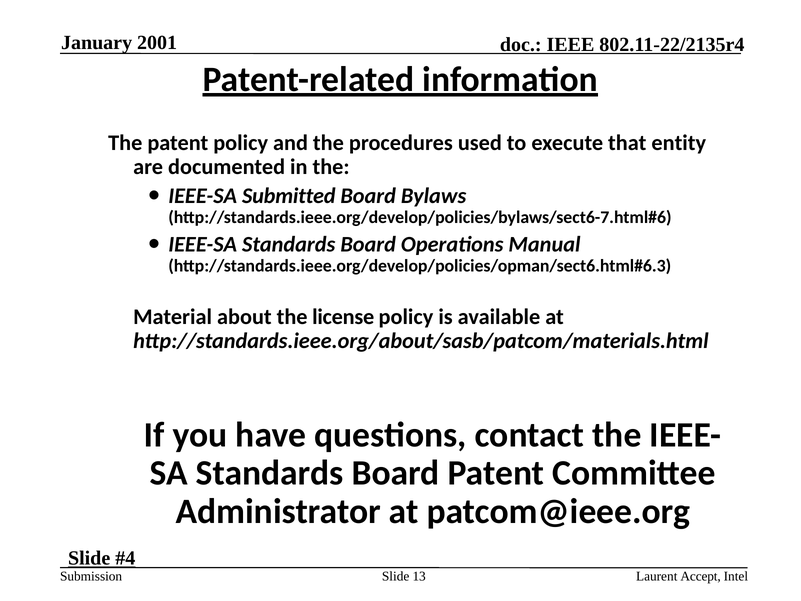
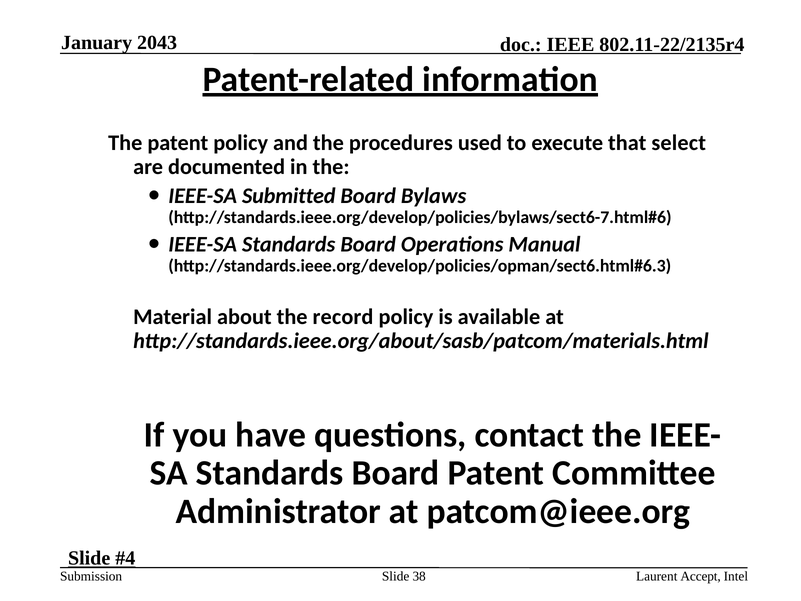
2001: 2001 -> 2043 (157, 42)
entity: entity -> select (679, 143)
license: license -> record (343, 317)
13: 13 -> 38 (419, 576)
